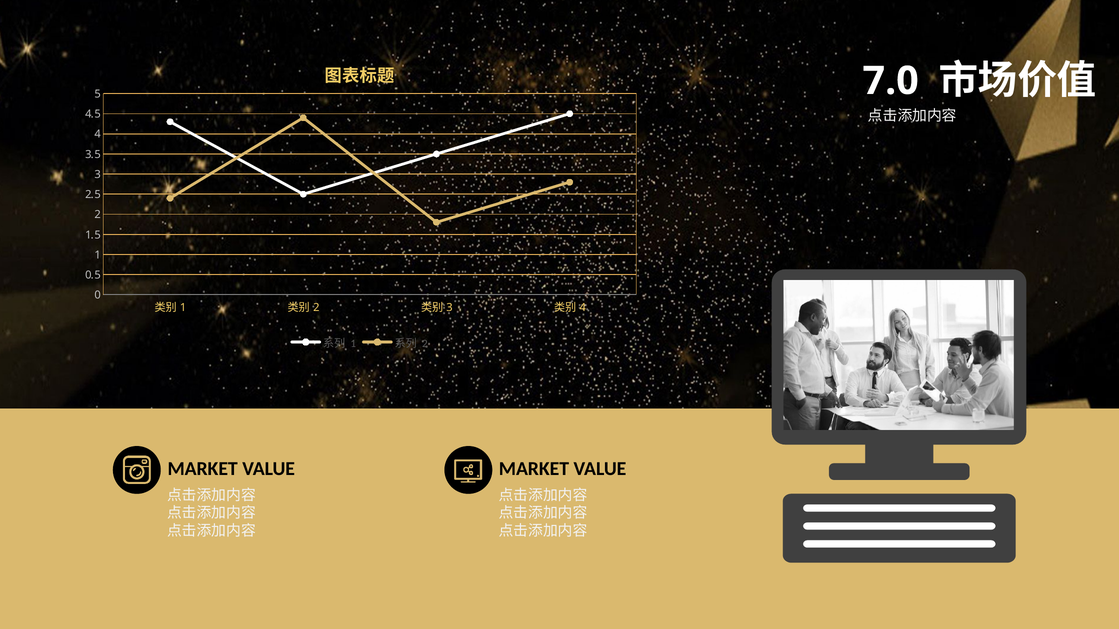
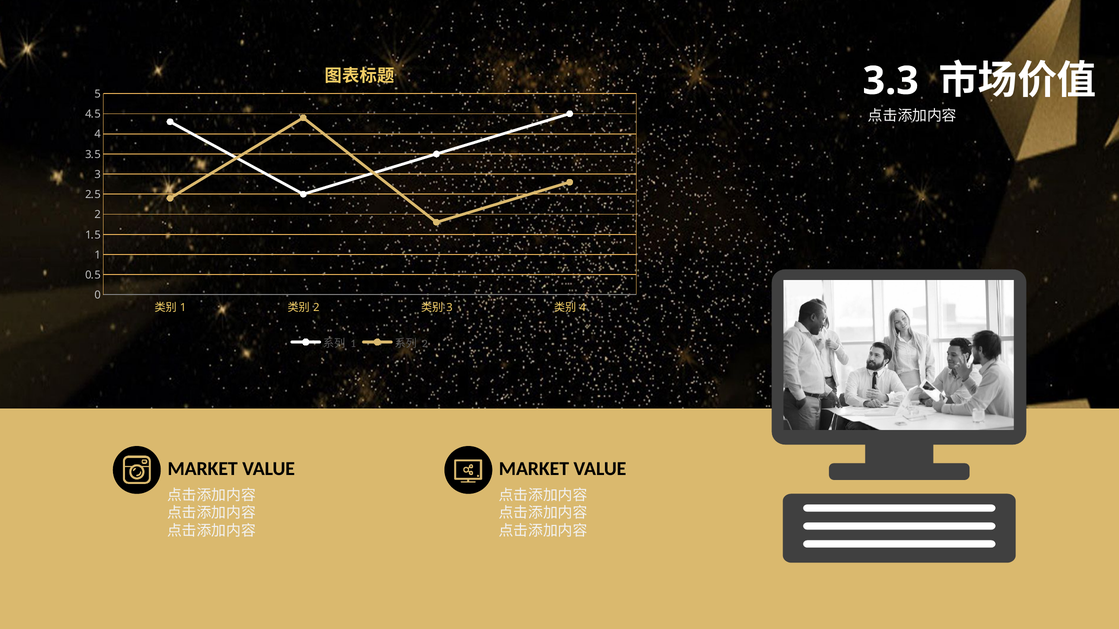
7.0: 7.0 -> 3.3 (891, 81)
